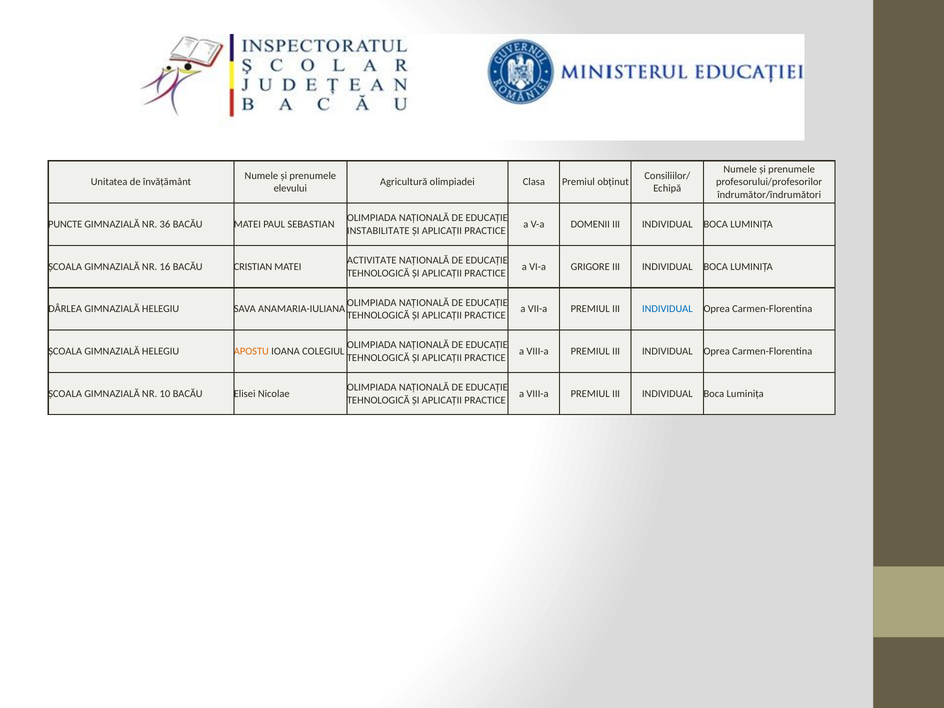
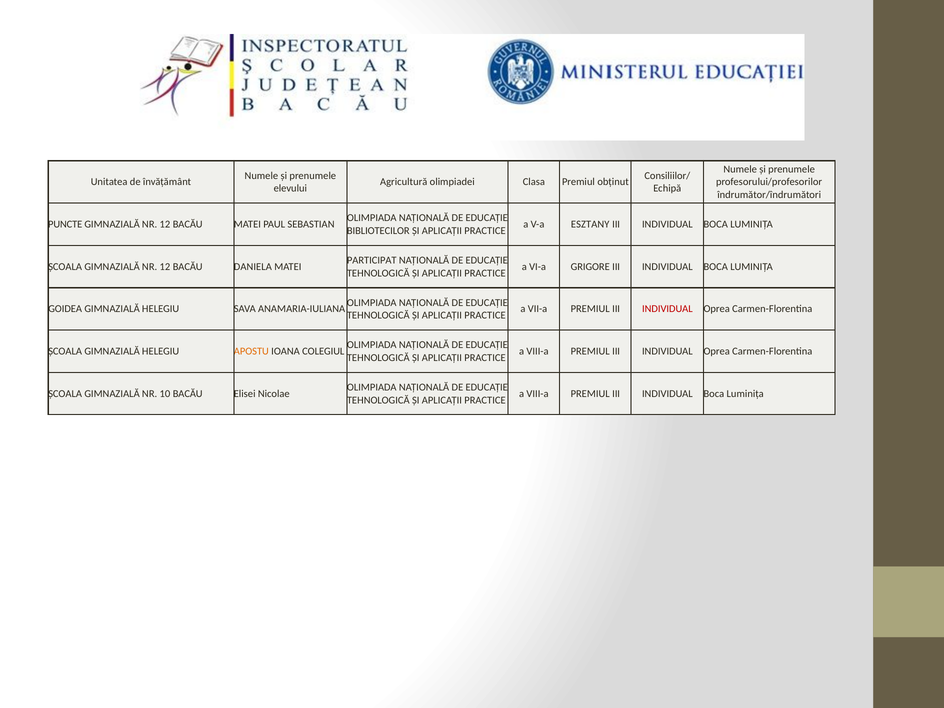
36: 36 -> 12 (165, 224)
DOMENII: DOMENII -> ESZTANY (590, 224)
INSTABILITATE: INSTABILITATE -> BIBLIOTECILOR (378, 231)
ACTIVITATE: ACTIVITATE -> PARTICIPAT (372, 260)
ȘCOALA GIMNAZIALĂ NR 16: 16 -> 12 (165, 267)
CRISTIAN: CRISTIAN -> DANIELA (253, 267)
DÂRLEA: DÂRLEA -> GOIDEA (65, 309)
INDIVIDUAL colour: blue -> red (667, 309)
